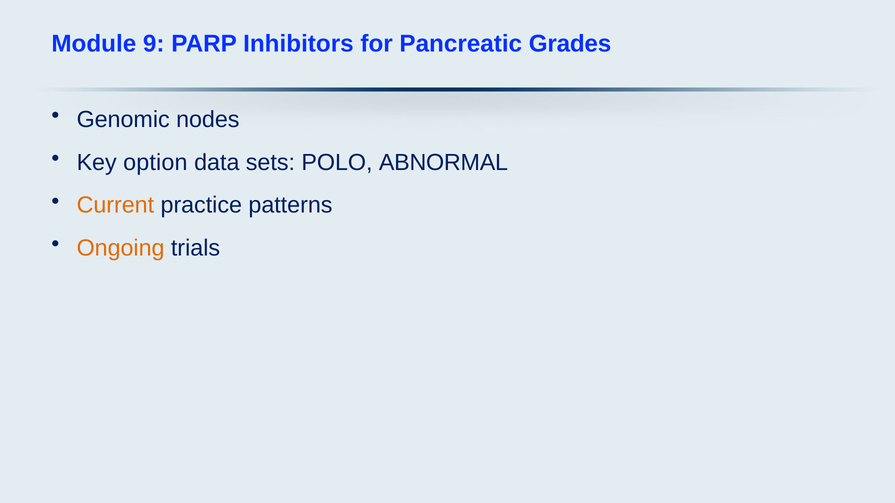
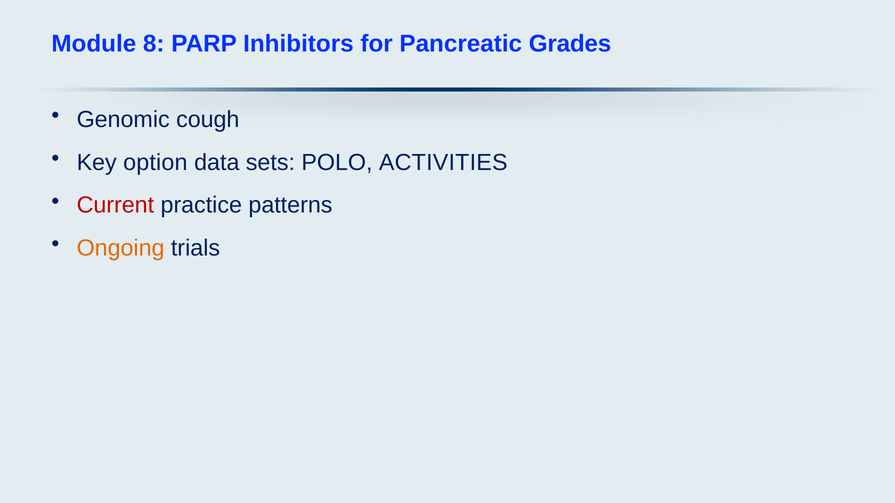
9: 9 -> 8 (154, 44)
nodes: nodes -> cough (208, 120)
ABNORMAL: ABNORMAL -> ACTIVITIES (443, 163)
Current colour: orange -> red (115, 205)
